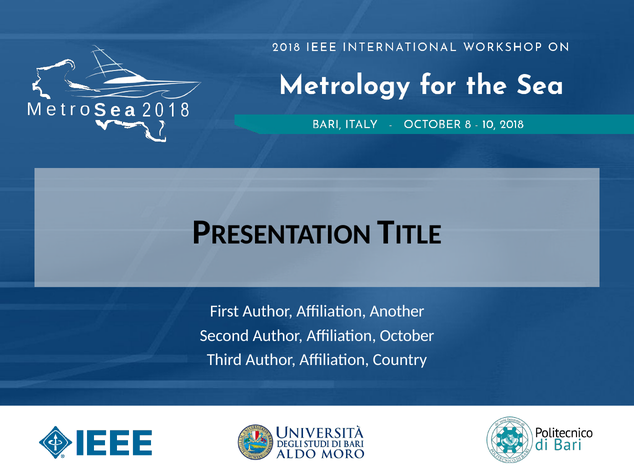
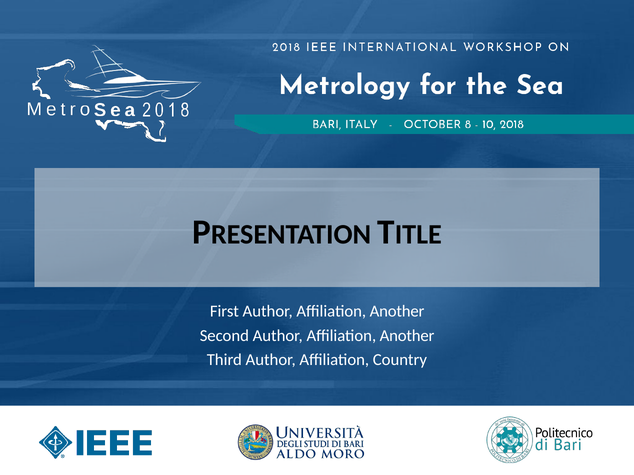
Second Author Affiliation October: October -> Another (407, 336)
